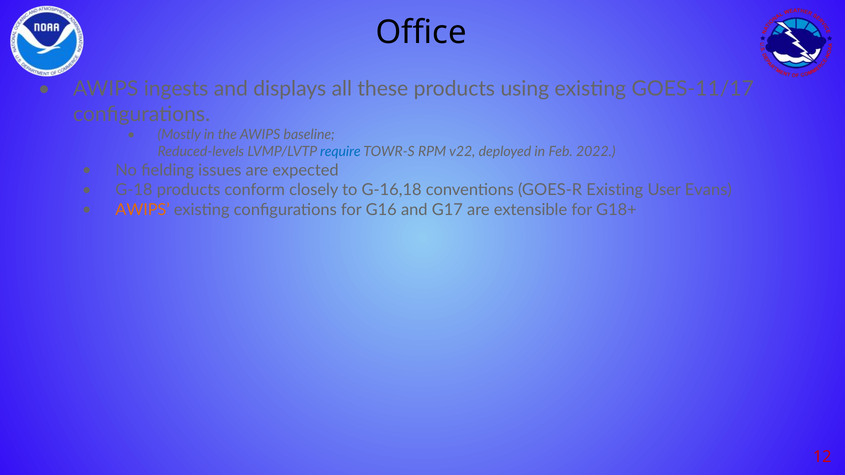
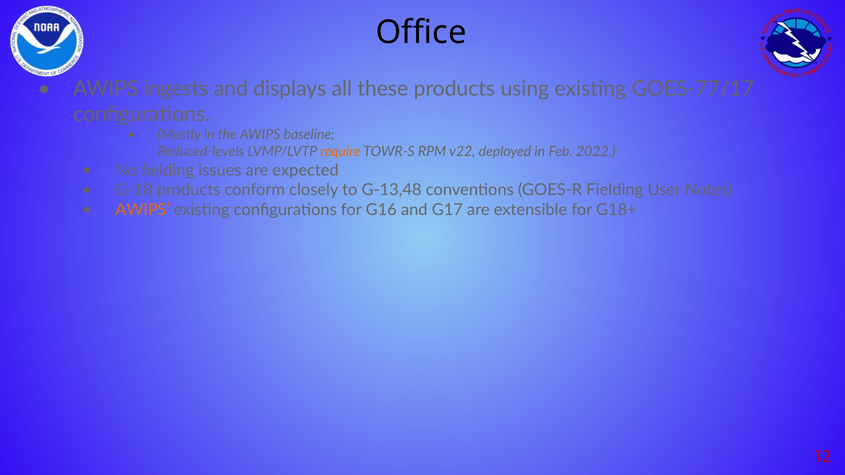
GOES-11/17: GOES-11/17 -> GOES-77/17 (693, 89)
require colour: blue -> orange (340, 152)
G-16,18: G-16,18 -> G-13,48 (392, 190)
GOES-R Existing: Existing -> Fielding (615, 190)
Evans: Evans -> Notes (708, 190)
